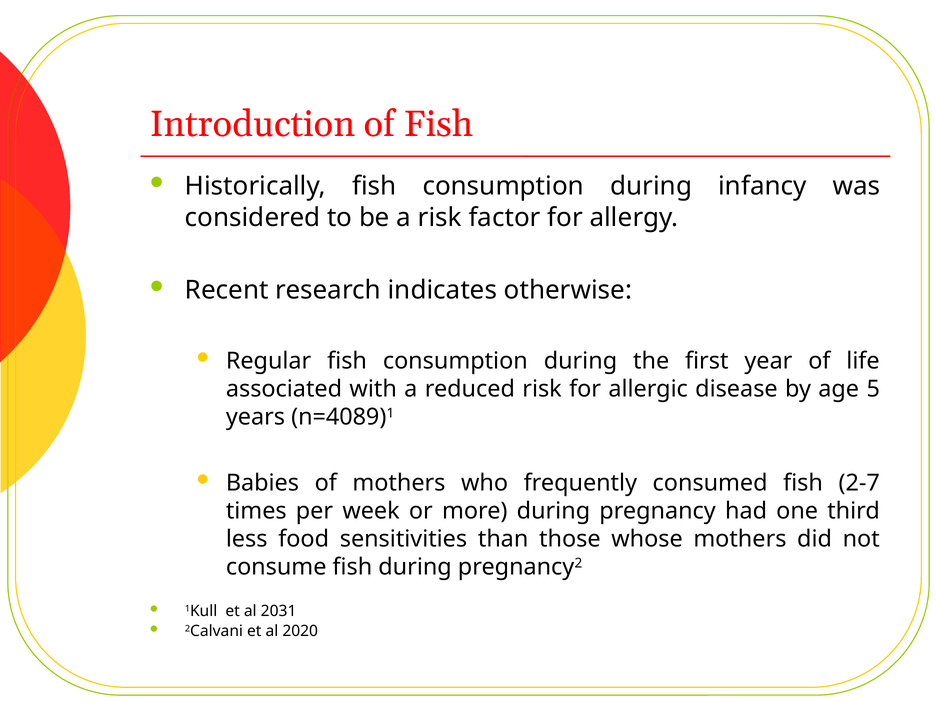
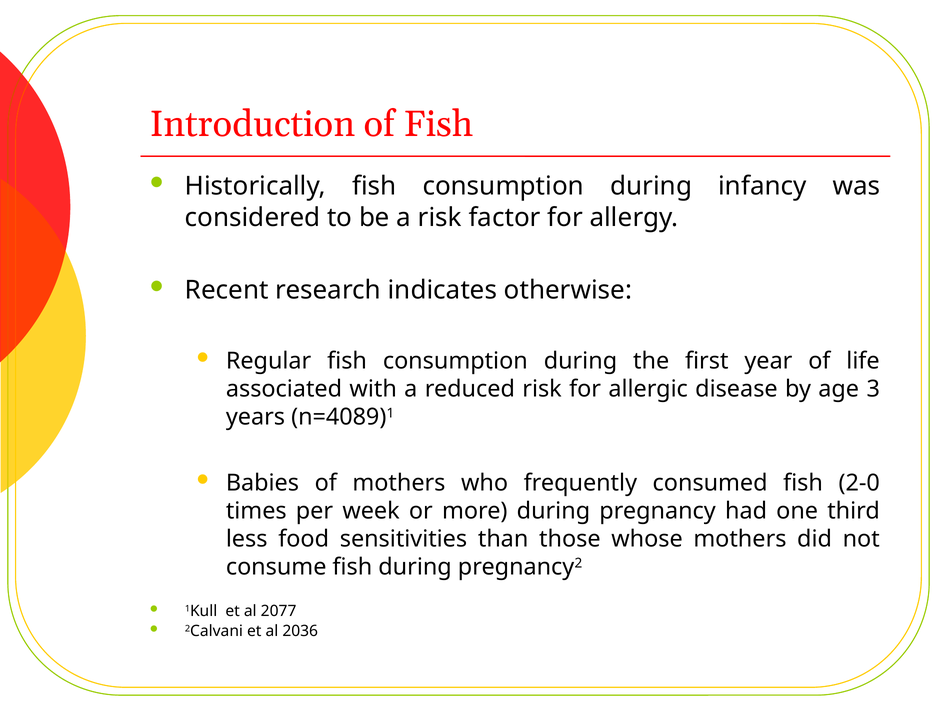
5: 5 -> 3 (873, 389)
2-7: 2-7 -> 2-0 (859, 483)
2031: 2031 -> 2077 (279, 611)
2020: 2020 -> 2036 (300, 631)
